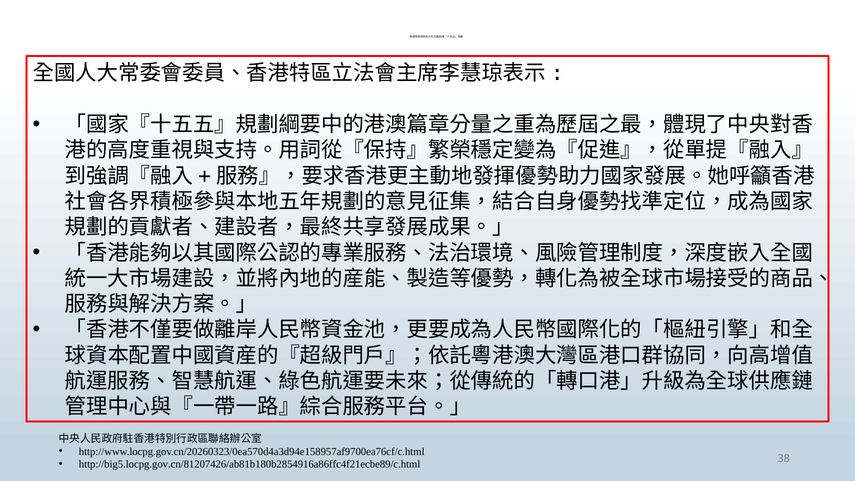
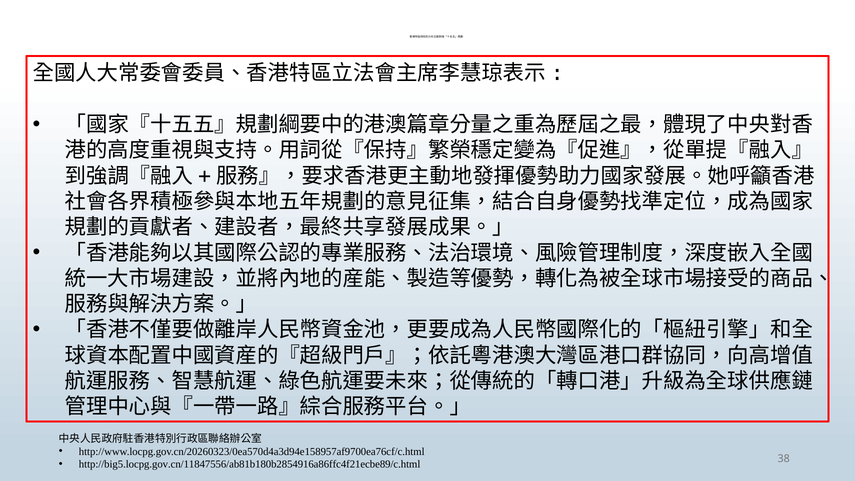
http://big5.locpg.gov.cn/81207426/ab81b180b2854916a86ffc4f21ecbe89/c.html: http://big5.locpg.gov.cn/81207426/ab81b180b2854916a86ffc4f21ecbe89/c.html -> http://big5.locpg.gov.cn/11847556/ab81b180b2854916a86ffc4f21ecbe89/c.html (250, 464)
